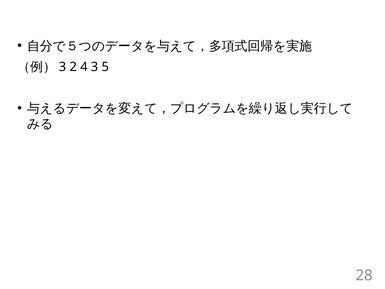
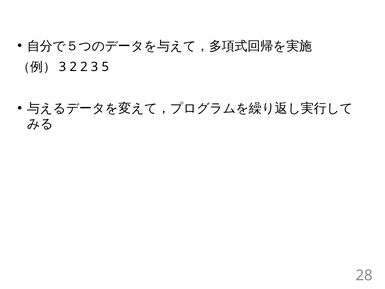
2 4: 4 -> 2 (84, 67)
